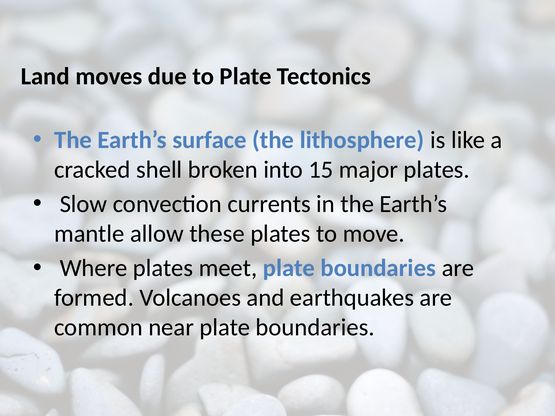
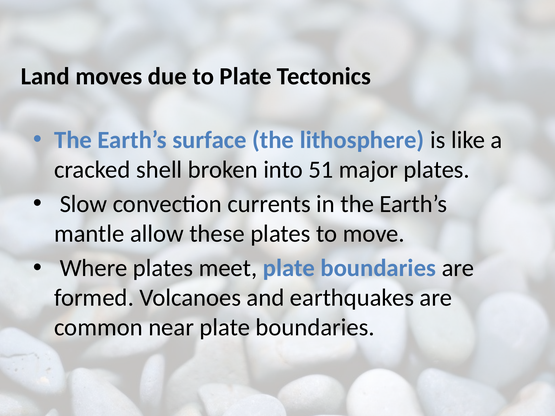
15: 15 -> 51 (321, 170)
